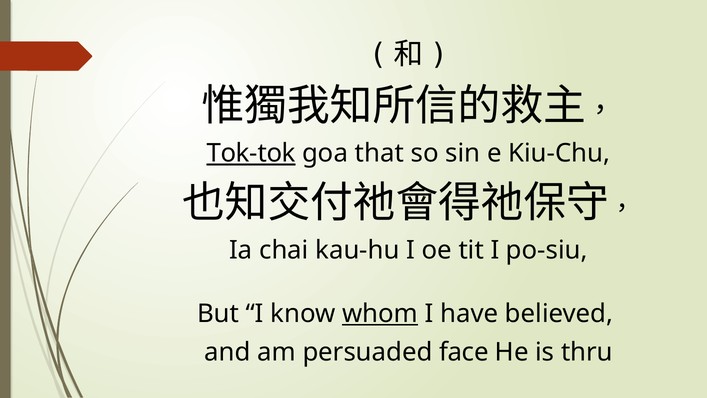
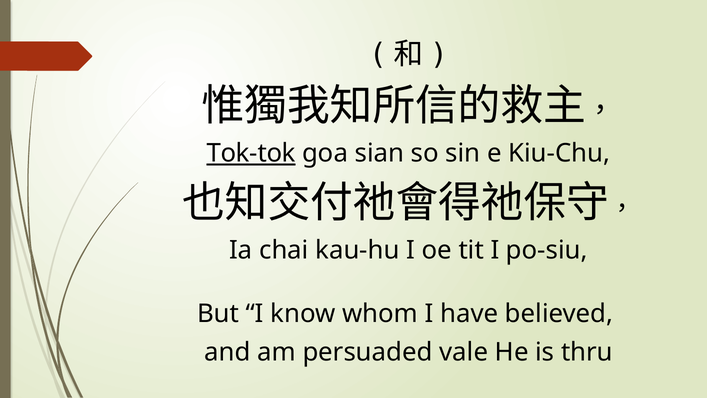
that: that -> sian (379, 153)
whom underline: present -> none (380, 314)
face: face -> vale (464, 352)
